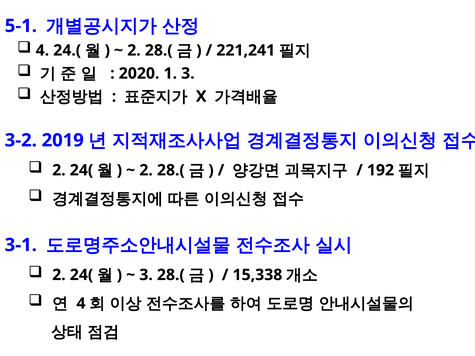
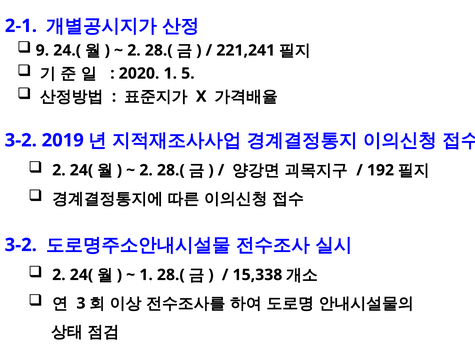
5-1: 5-1 -> 2-1 (21, 26)
4: 4 -> 9 (42, 50)
1 3: 3 -> 5 (188, 73)
3-1: 3-1 -> 3-2 (21, 245)
3: 3 -> 1 (146, 275)
4: 4 -> 3 (81, 304)
